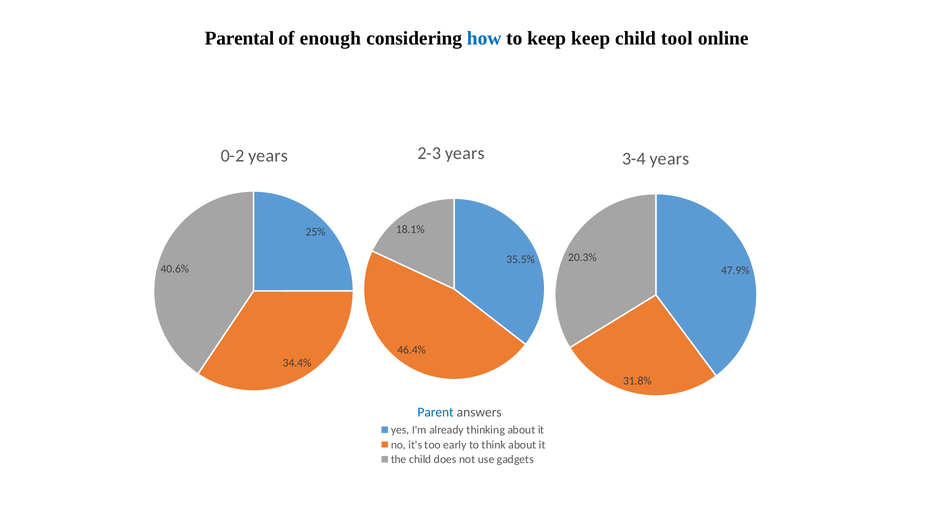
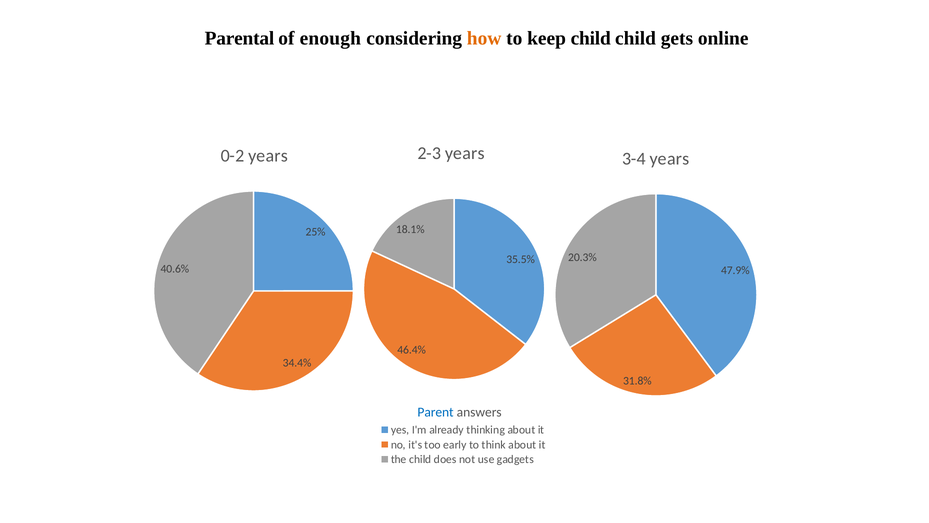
how colour: blue -> orange (484, 38)
keep keep: keep -> child (591, 38)
tool: tool -> gets (677, 38)
